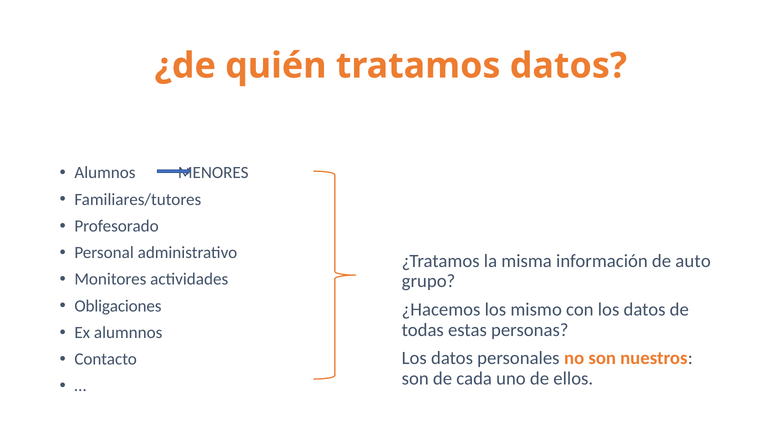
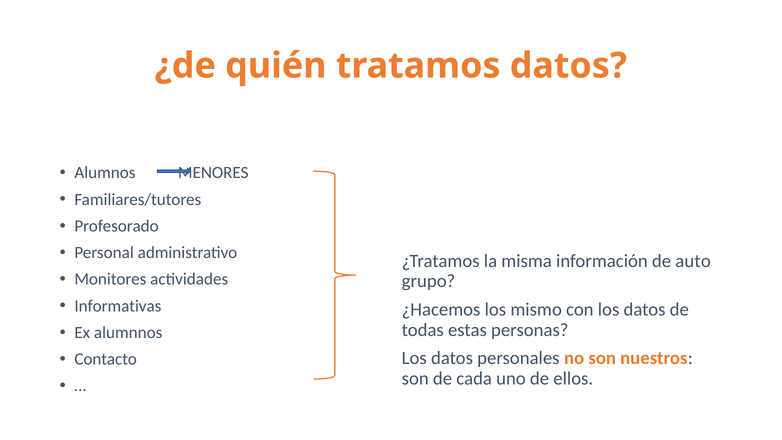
Obligaciones: Obligaciones -> Informativas (118, 306)
